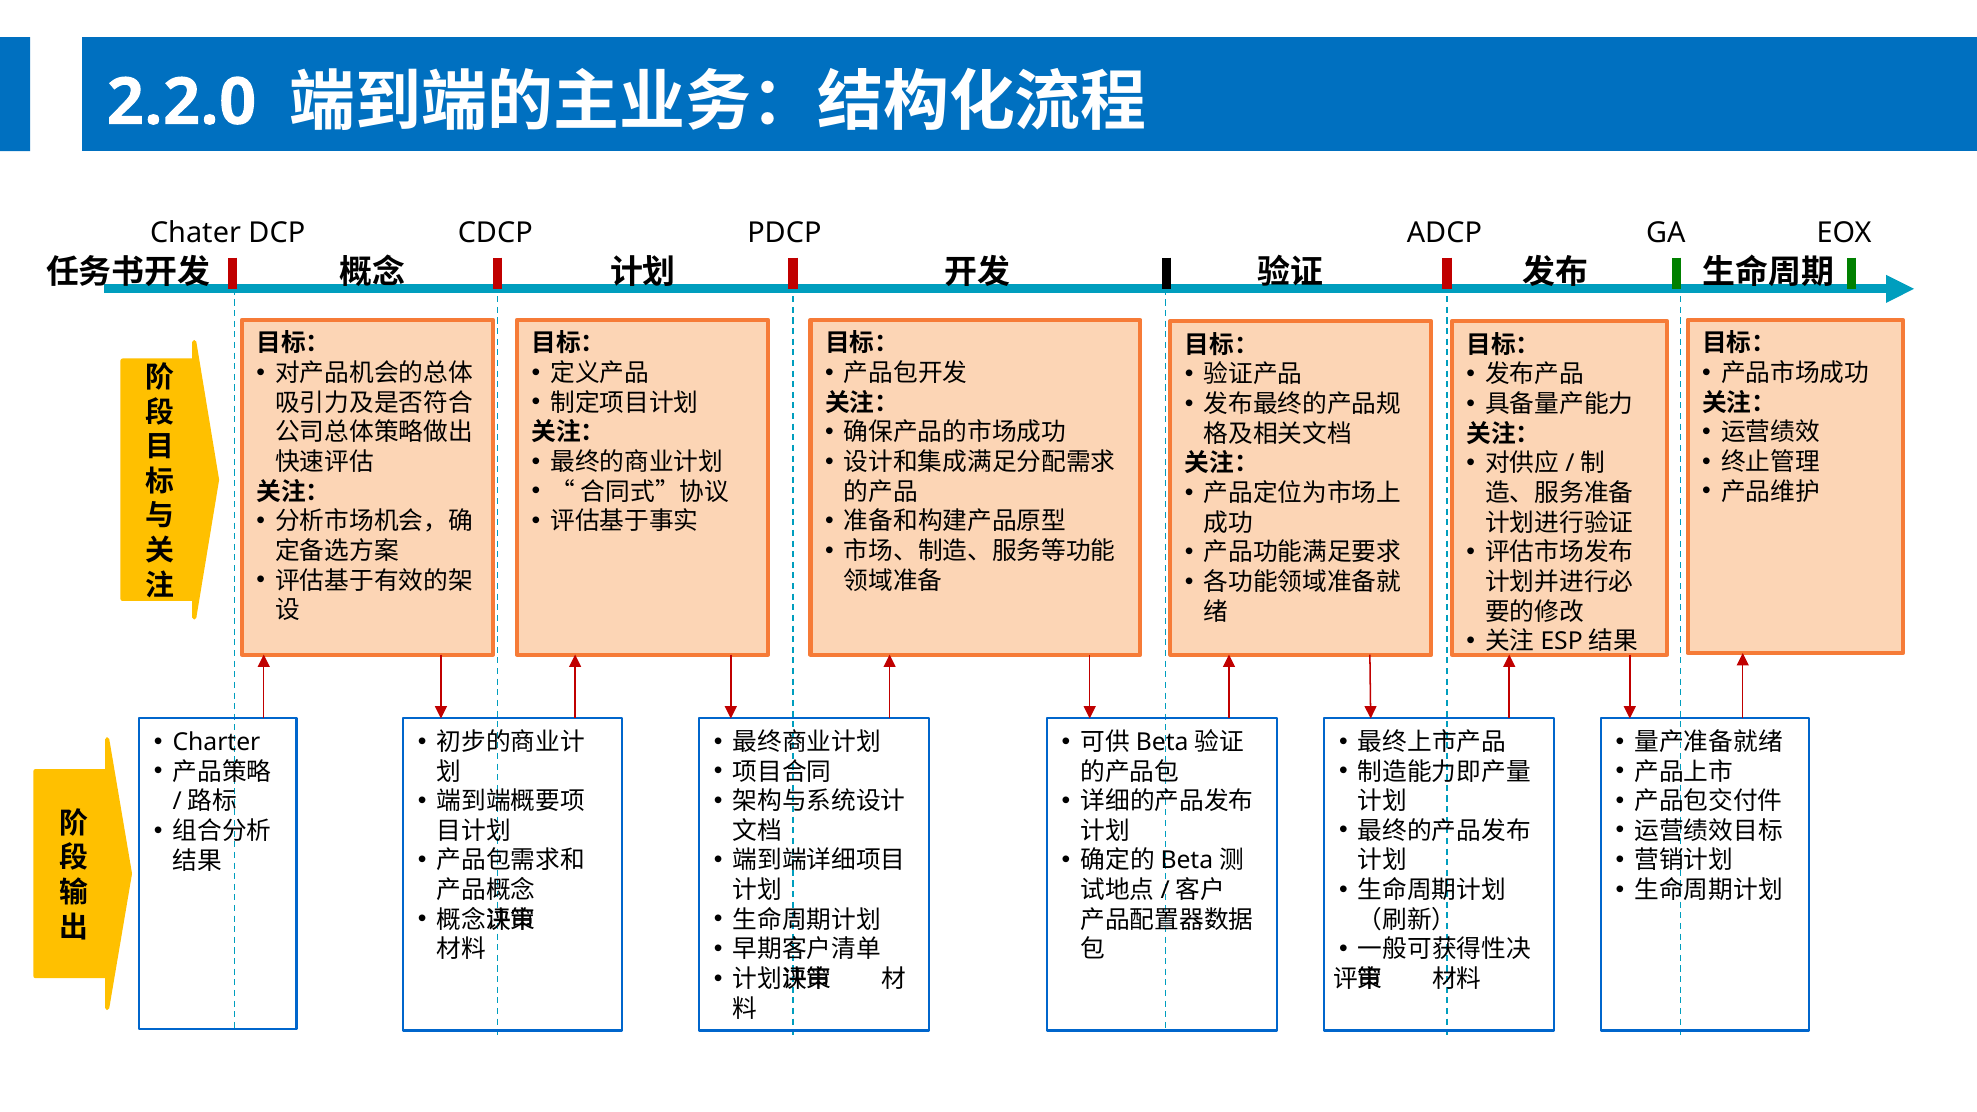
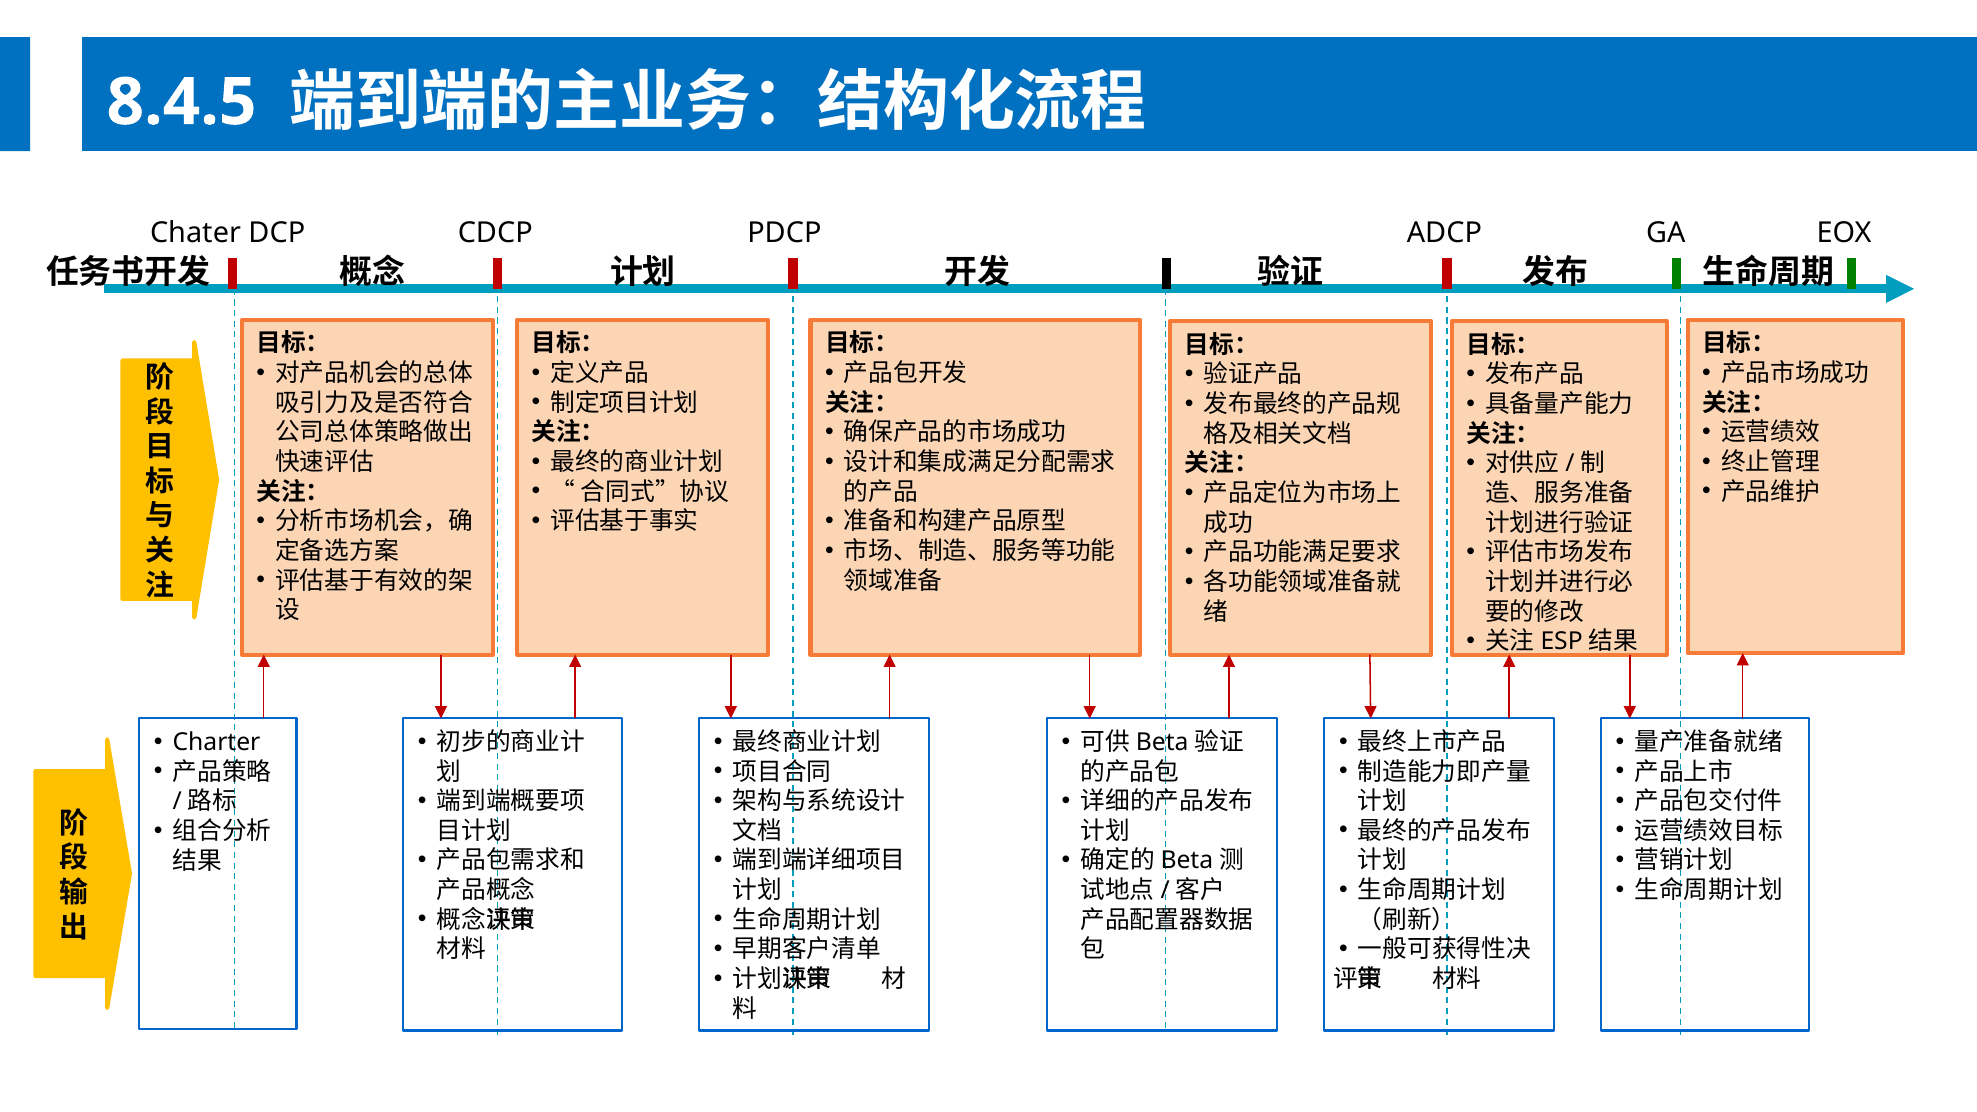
2.2.0: 2.2.0 -> 8.4.5 (182, 102)
